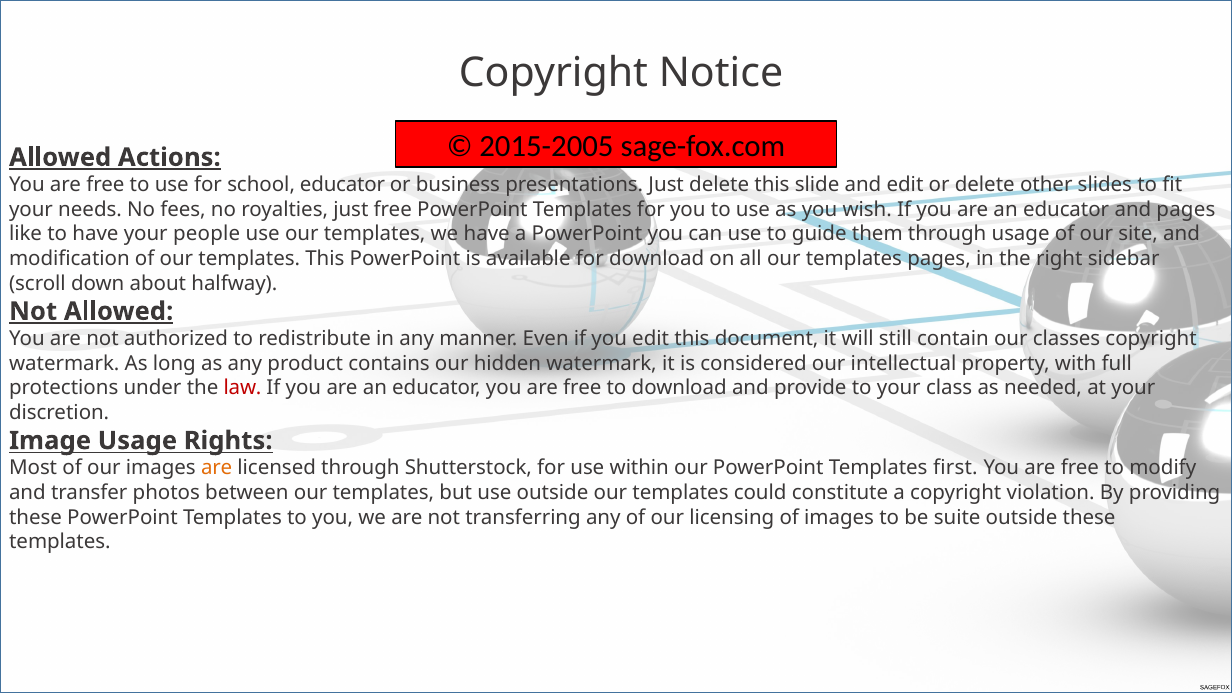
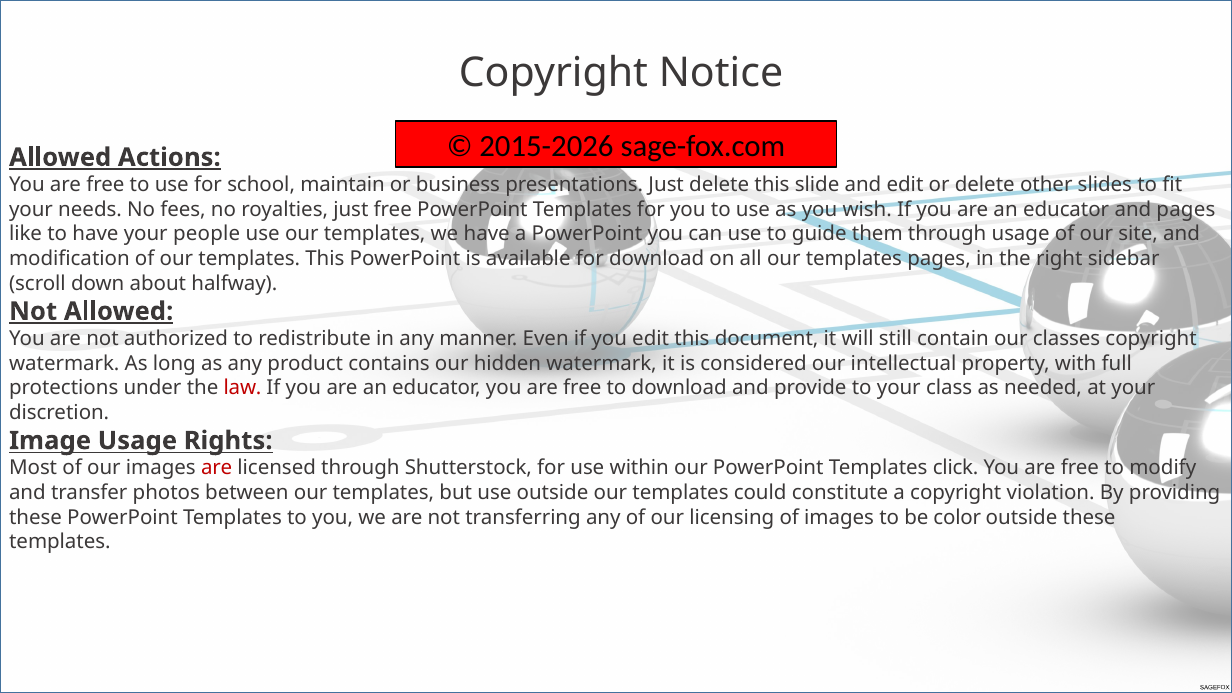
2015-2005: 2015-2005 -> 2015-2026 (546, 146)
school educator: educator -> maintain (343, 185)
are colour: orange -> red (217, 468)
first: first -> click (956, 468)
suite: suite -> color (957, 517)
